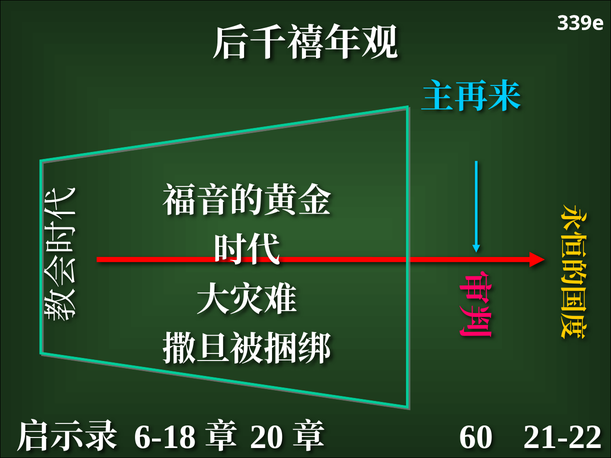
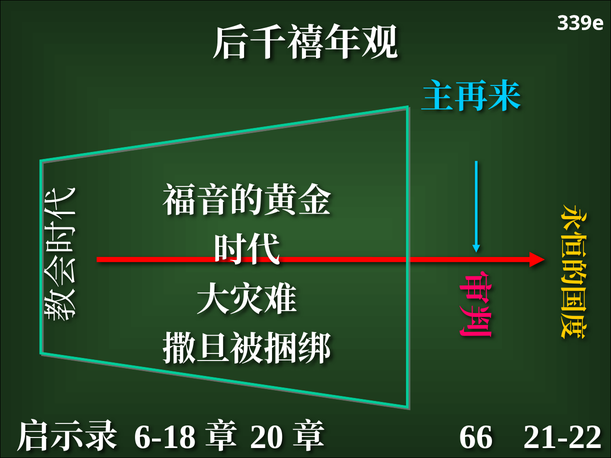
60: 60 -> 66 (476, 437)
